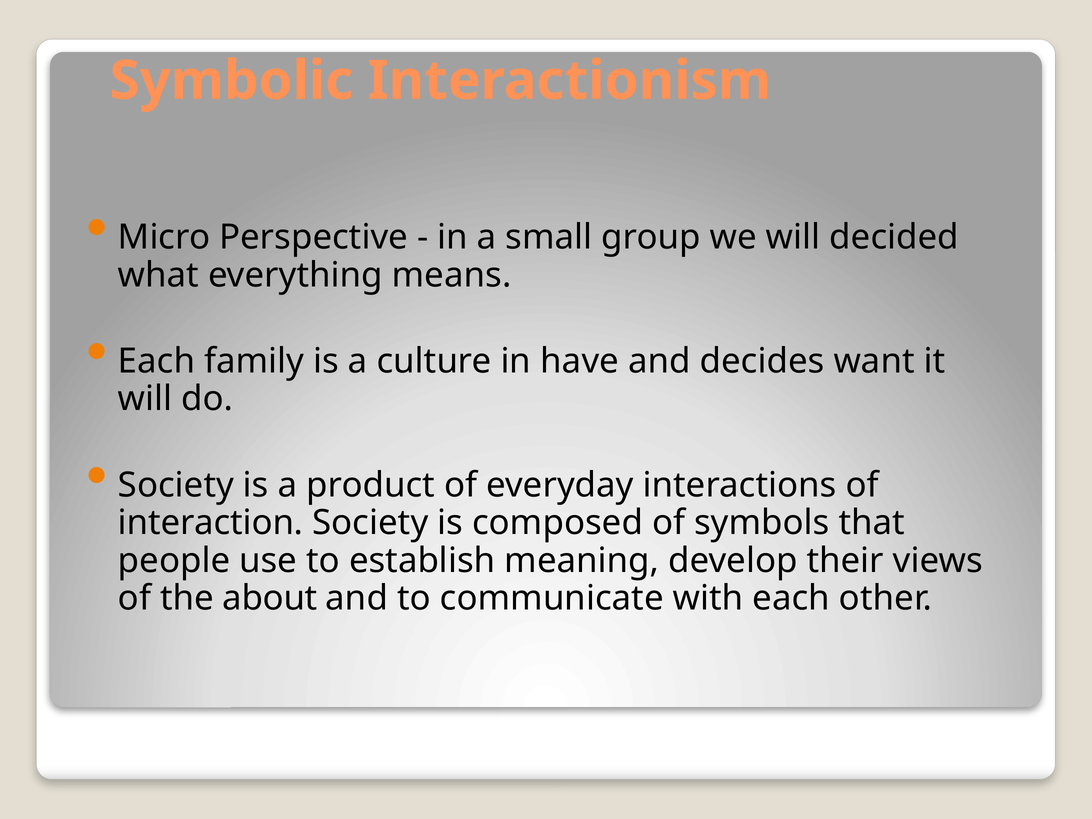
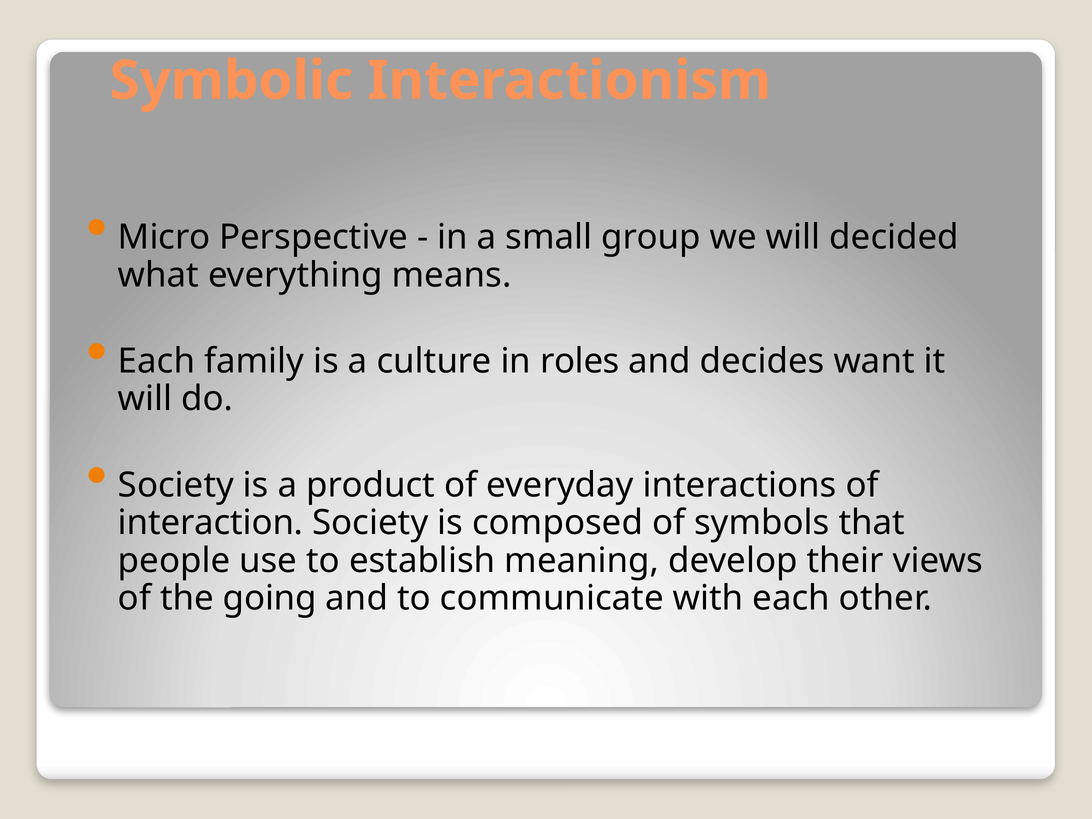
have: have -> roles (580, 361)
about: about -> going (270, 598)
